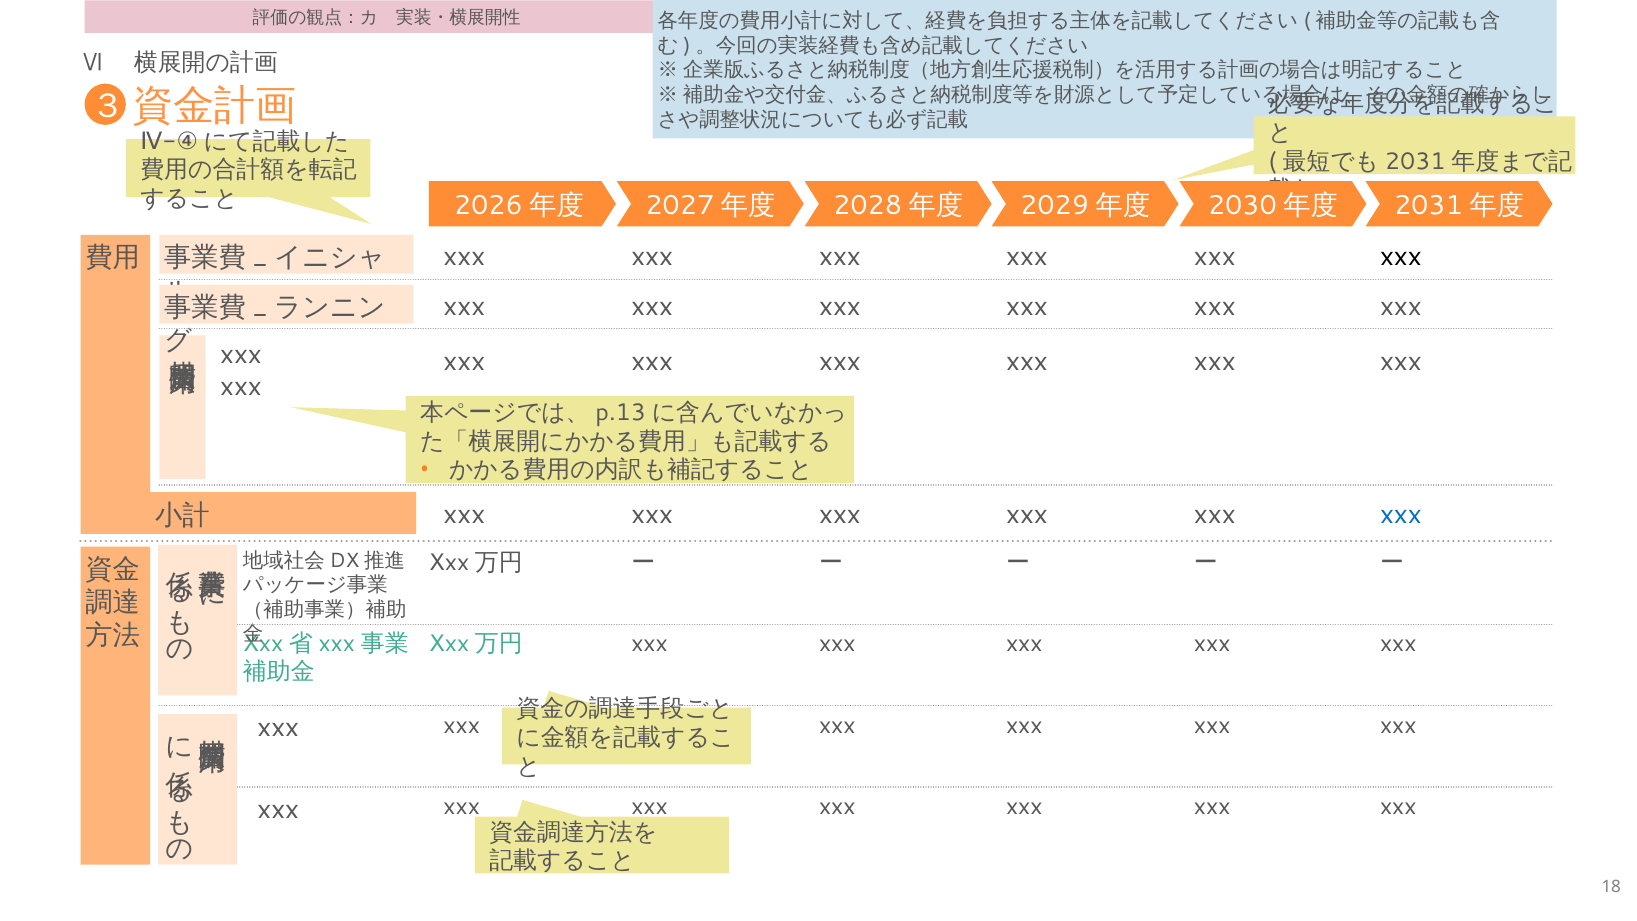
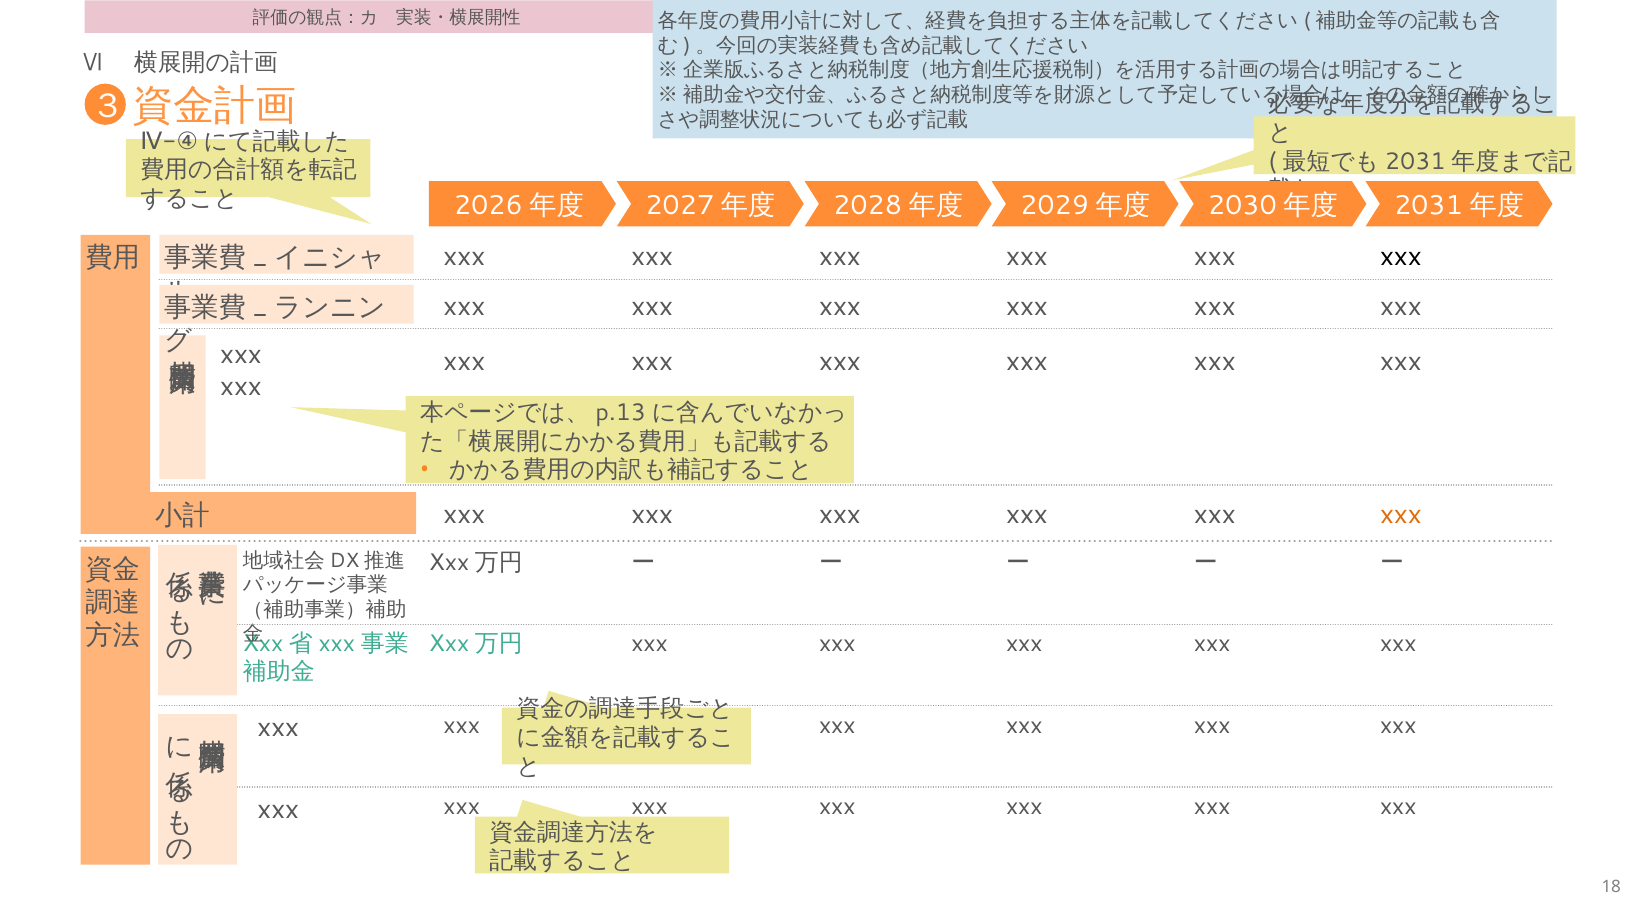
xxx colour: blue -> orange (1401, 515)
